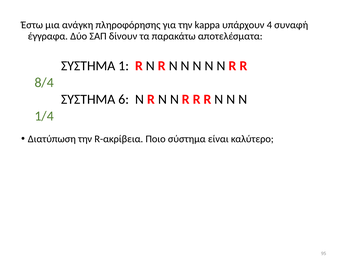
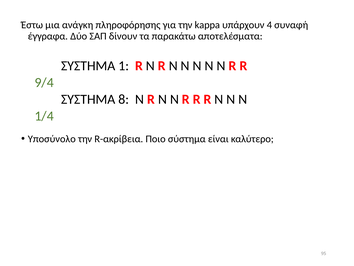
8/4: 8/4 -> 9/4 (44, 83)
6: 6 -> 8 (124, 99)
Διατύπωση: Διατύπωση -> Υποσύνολο (52, 139)
